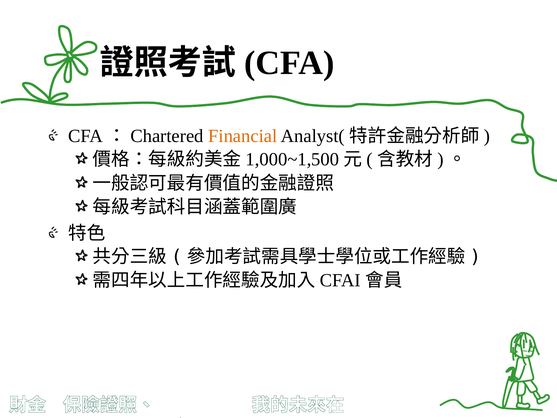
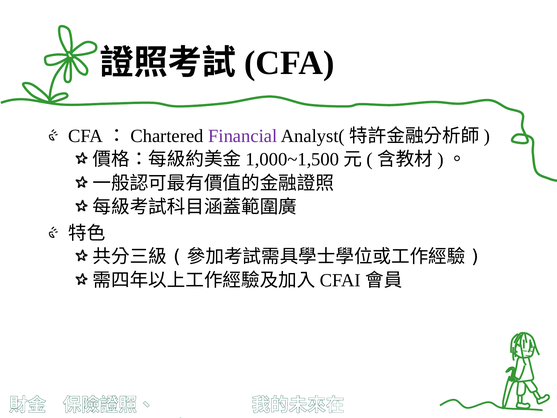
Financial colour: orange -> purple (243, 136)
